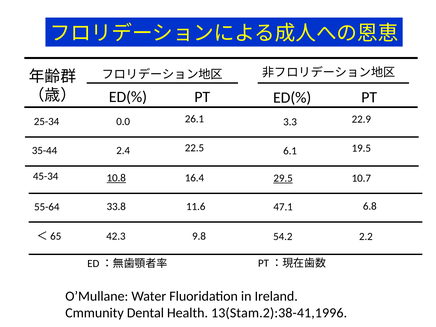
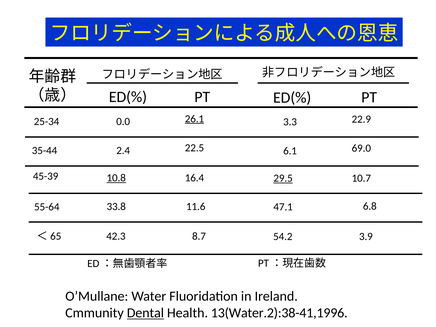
26.1 underline: none -> present (194, 119)
19.5: 19.5 -> 69.0 (361, 148)
45-34: 45-34 -> 45-39 (46, 176)
9.8: 9.8 -> 8.7 (199, 236)
2.2: 2.2 -> 3.9 (366, 236)
Dental underline: none -> present (145, 313)
13(Stam.2):38-41,1996: 13(Stam.2):38-41,1996 -> 13(Water.2):38-41,1996 (279, 313)
